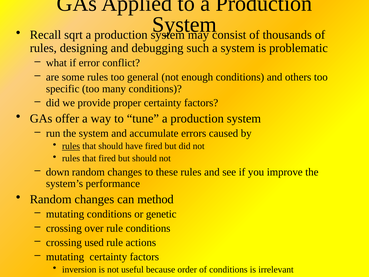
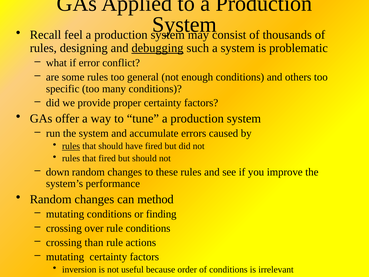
sqrt: sqrt -> feel (73, 35)
debugging underline: none -> present (158, 48)
genetic: genetic -> finding (161, 214)
used: used -> than (94, 242)
